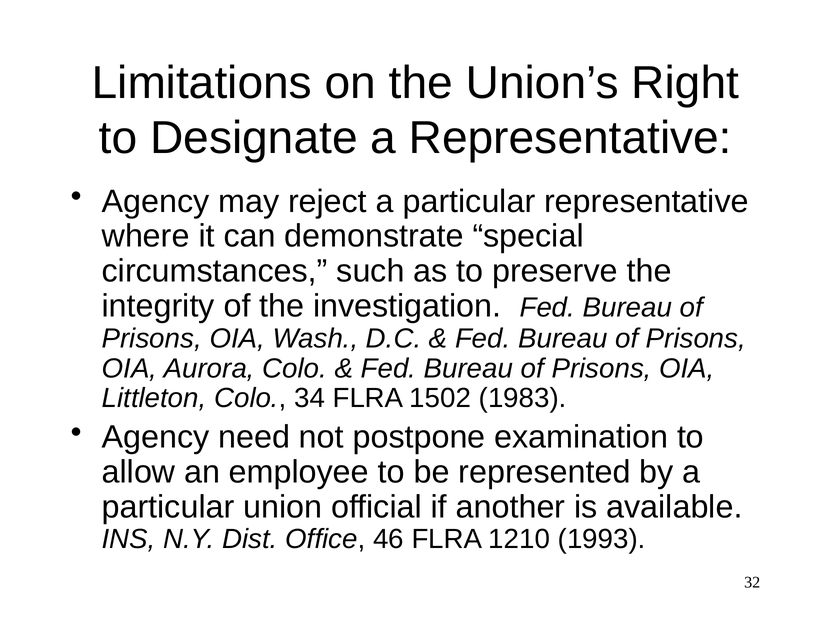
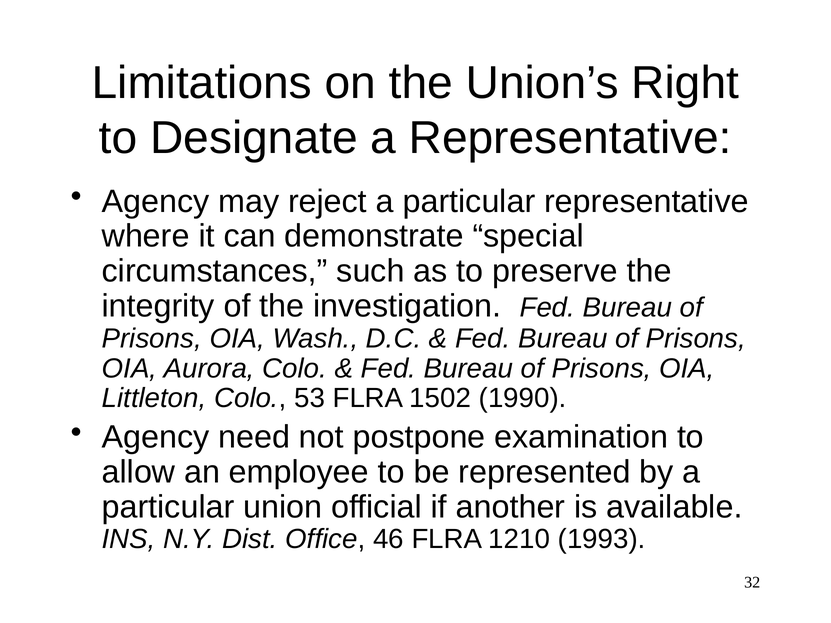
34: 34 -> 53 (310, 398)
1983: 1983 -> 1990 (523, 398)
